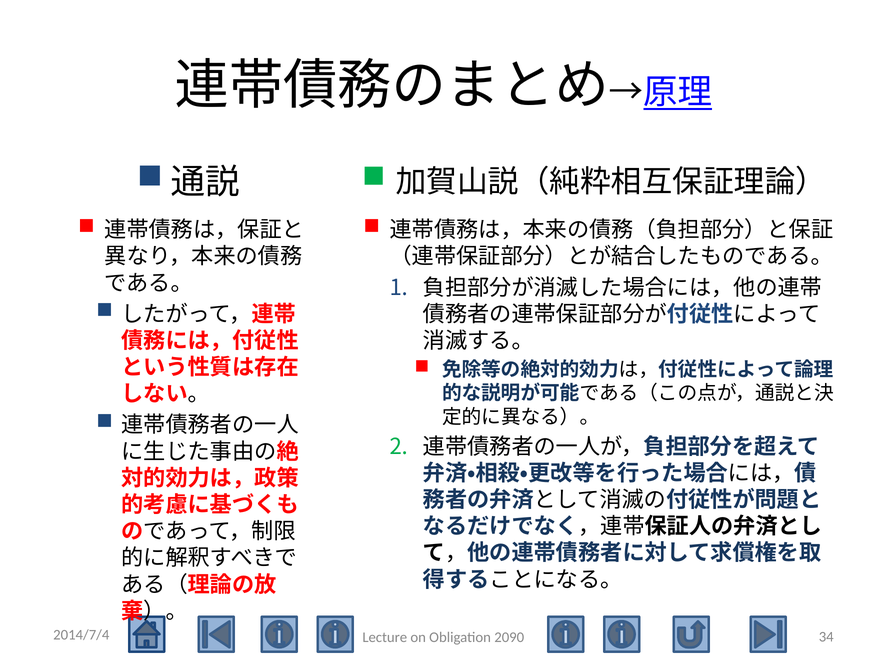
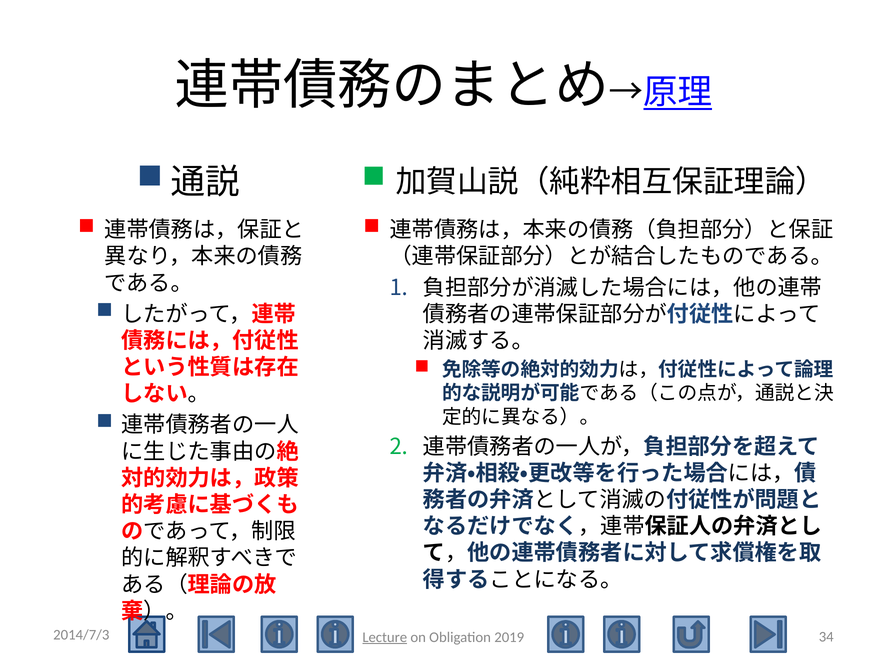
2014/7/4: 2014/7/4 -> 2014/7/3 (81, 635)
Lecture underline: none -> present (385, 638)
2090: 2090 -> 2019 (509, 638)
